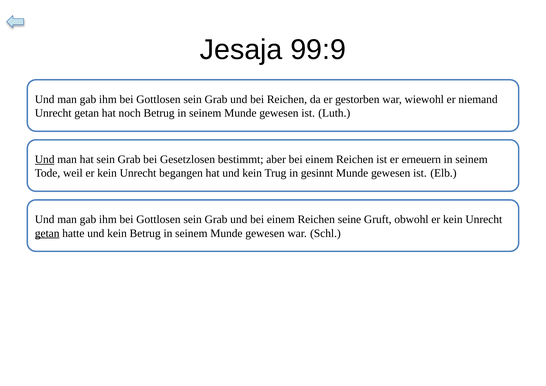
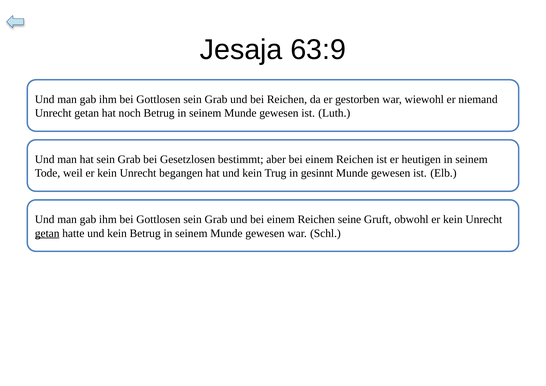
99:9: 99:9 -> 63:9 (318, 50)
Und underline: present -> none (45, 159)
erneuern: erneuern -> heutigen (421, 159)
